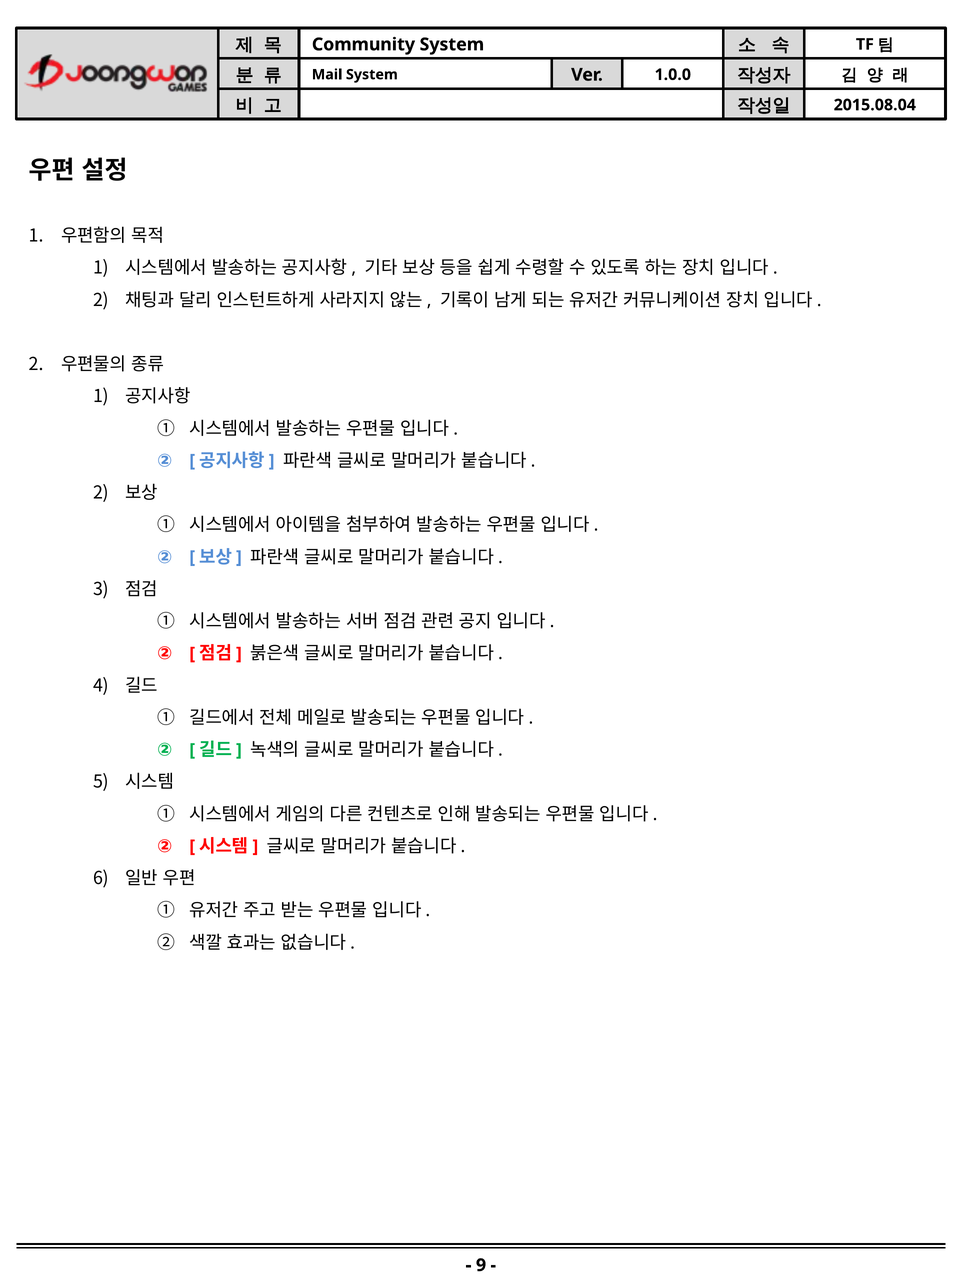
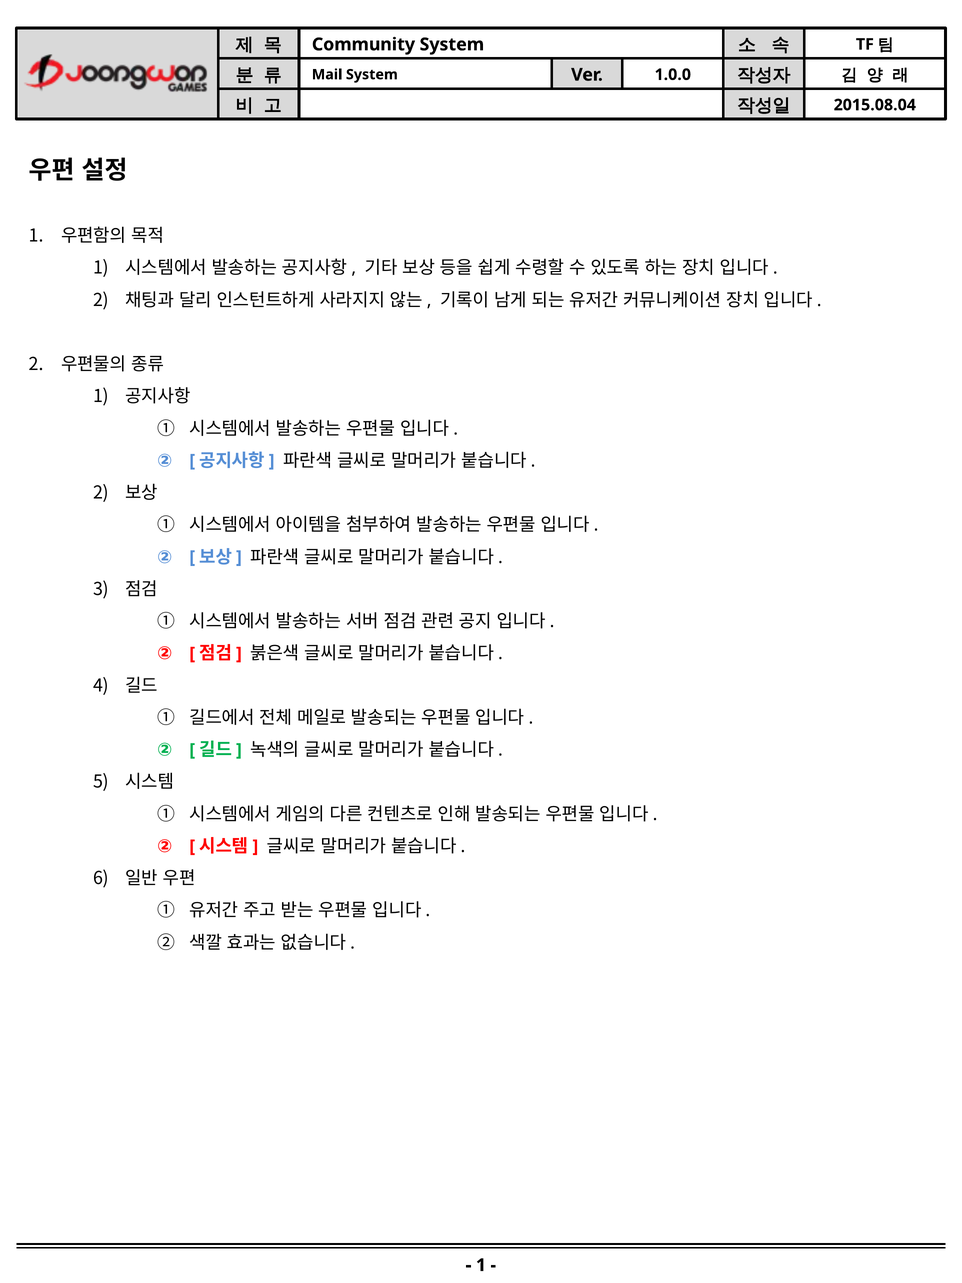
9: 9 -> 1 (481, 1265)
